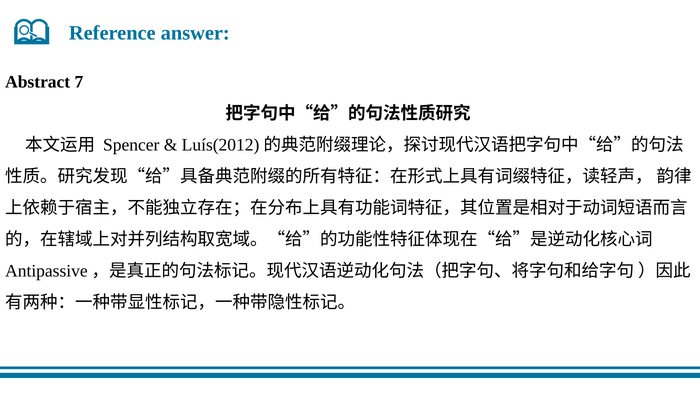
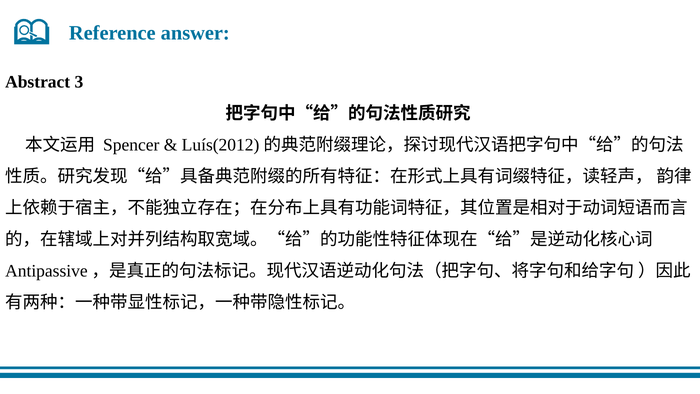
7: 7 -> 3 (79, 82)
